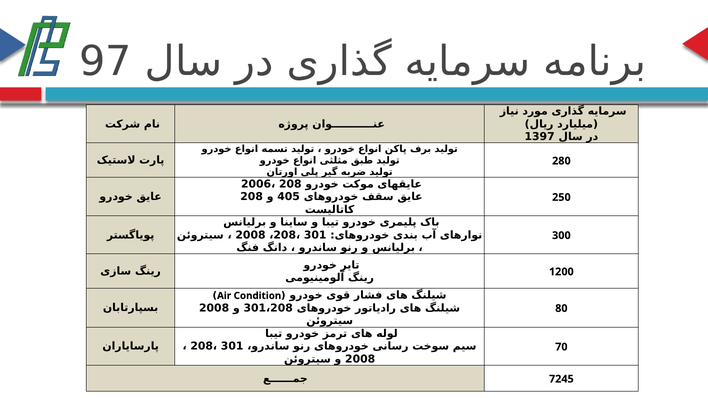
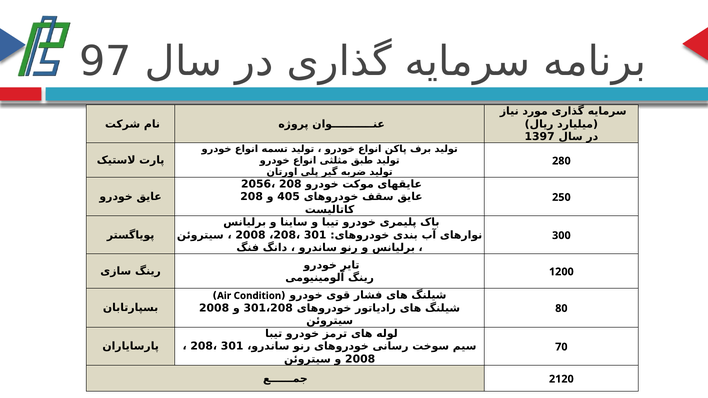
2006: 2006 -> 2056 (256, 184)
7245: 7245 -> 2120 (561, 379)
